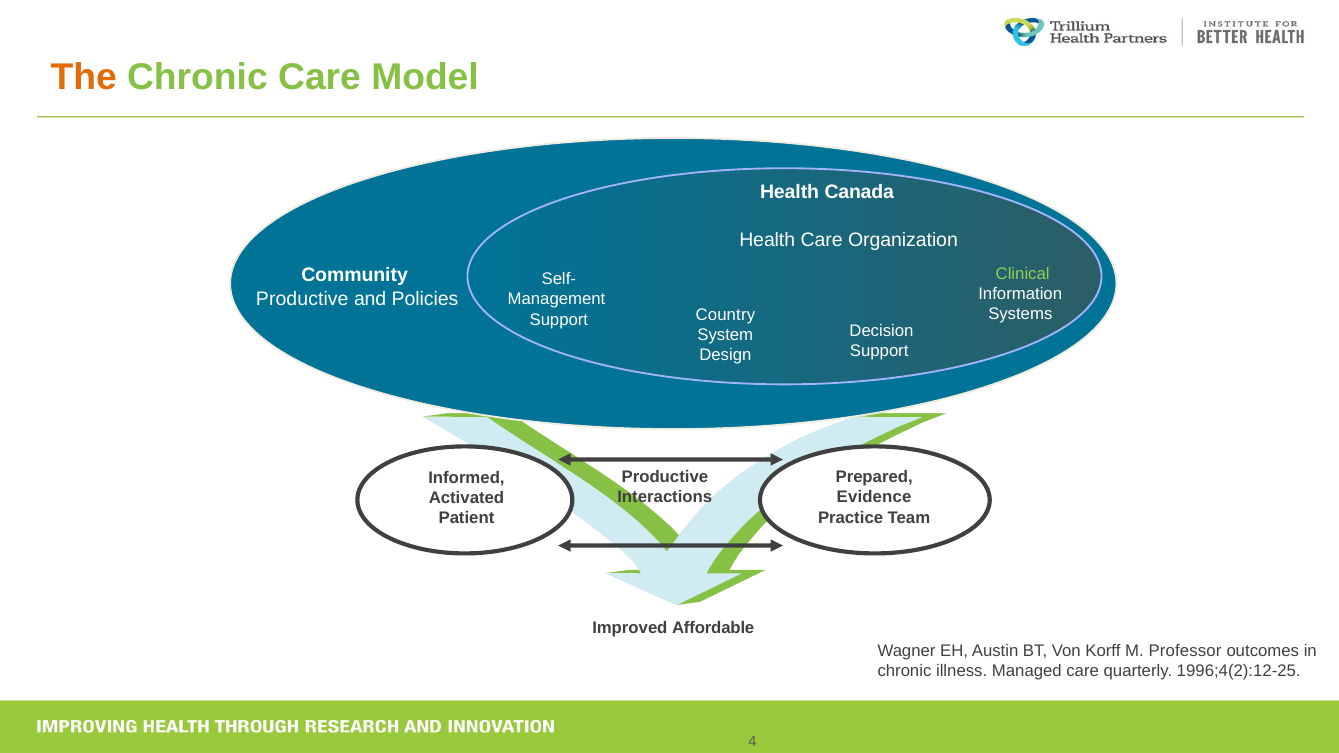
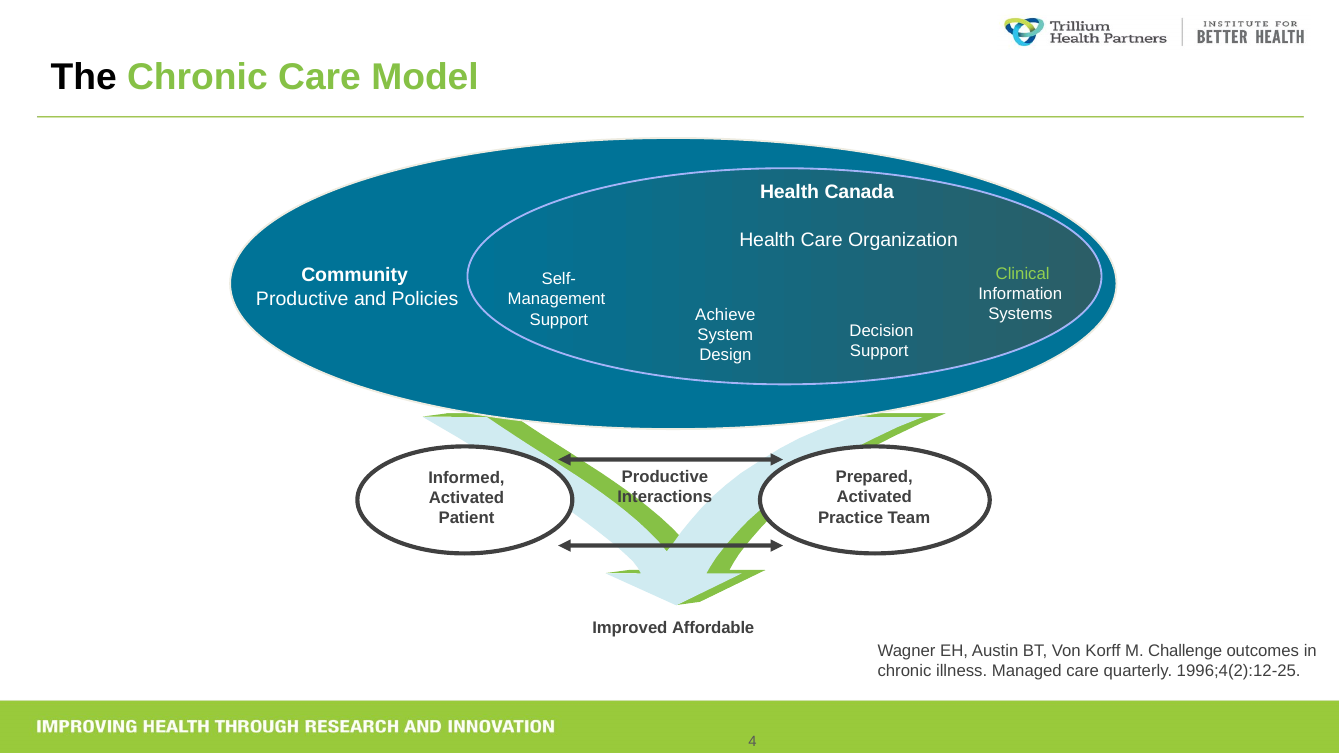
The colour: orange -> black (84, 77)
Country: Country -> Achieve (725, 315)
Evidence: Evidence -> Activated (874, 498)
Professor: Professor -> Challenge (1185, 651)
